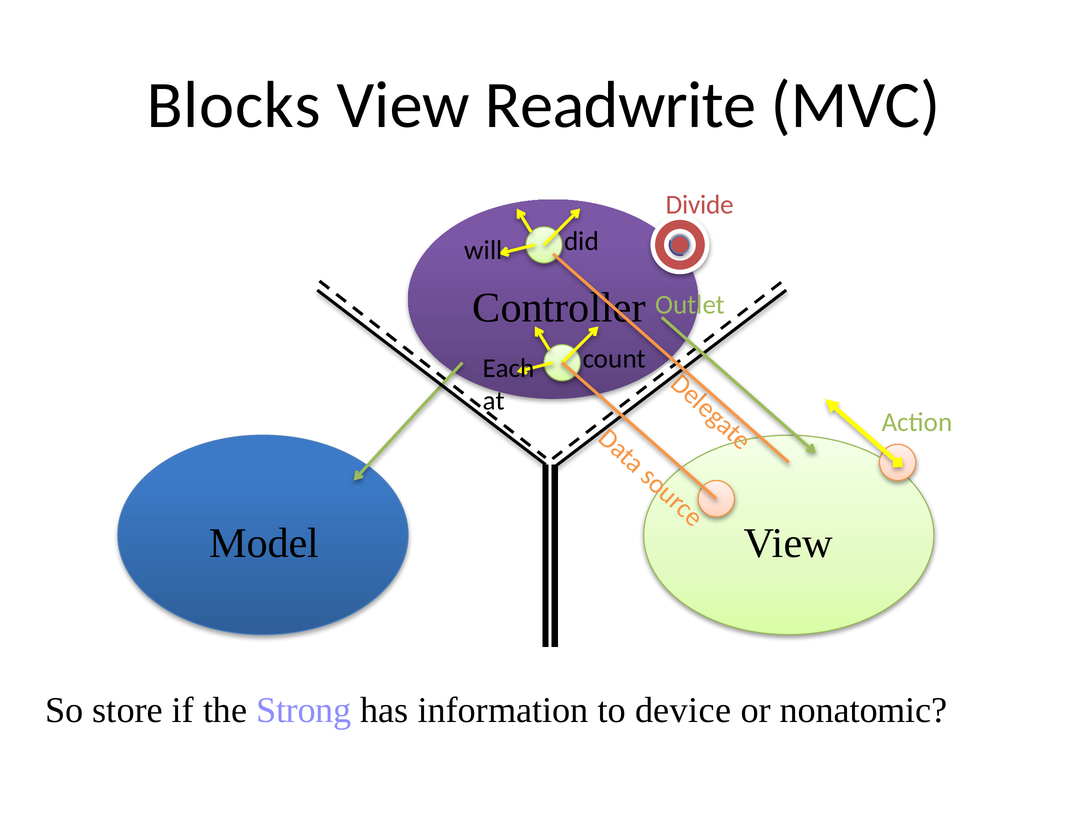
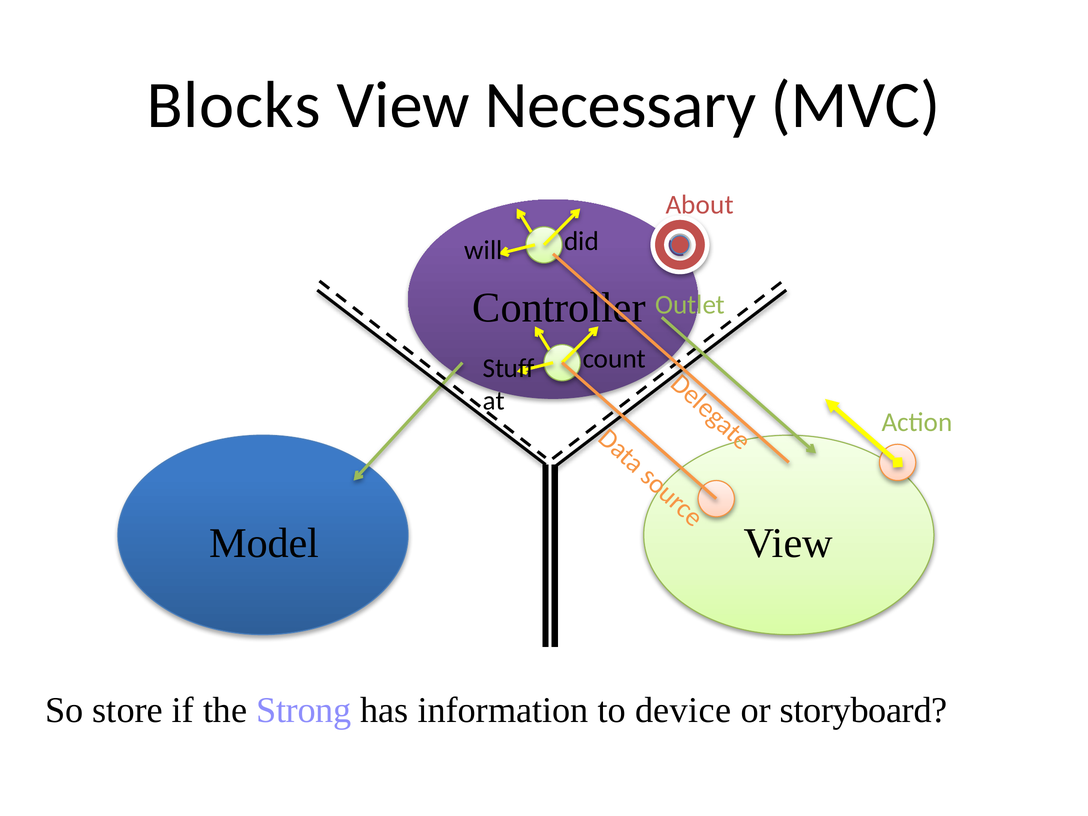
Readwrite: Readwrite -> Necessary (621, 105)
Divide: Divide -> About (700, 205)
Each: Each -> Stuff (509, 368)
nonatomic: nonatomic -> storyboard (864, 710)
